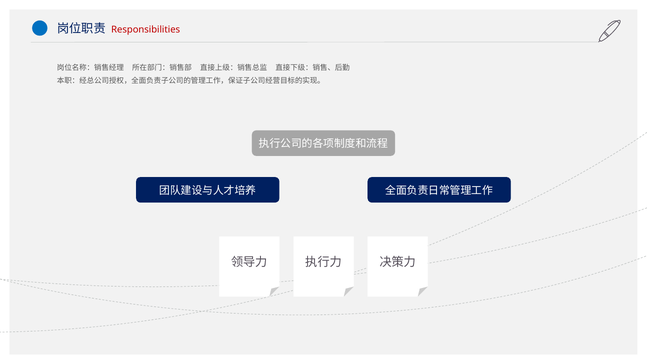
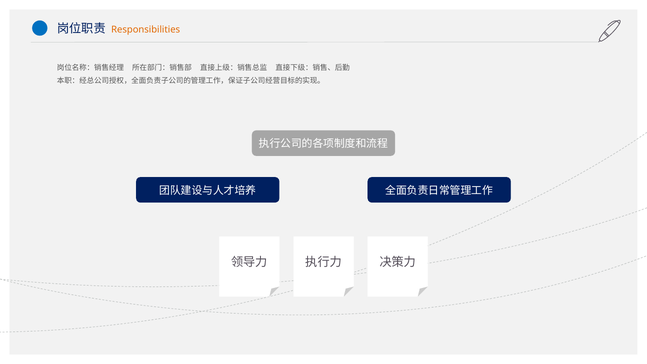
Responsibilities colour: red -> orange (146, 30)
